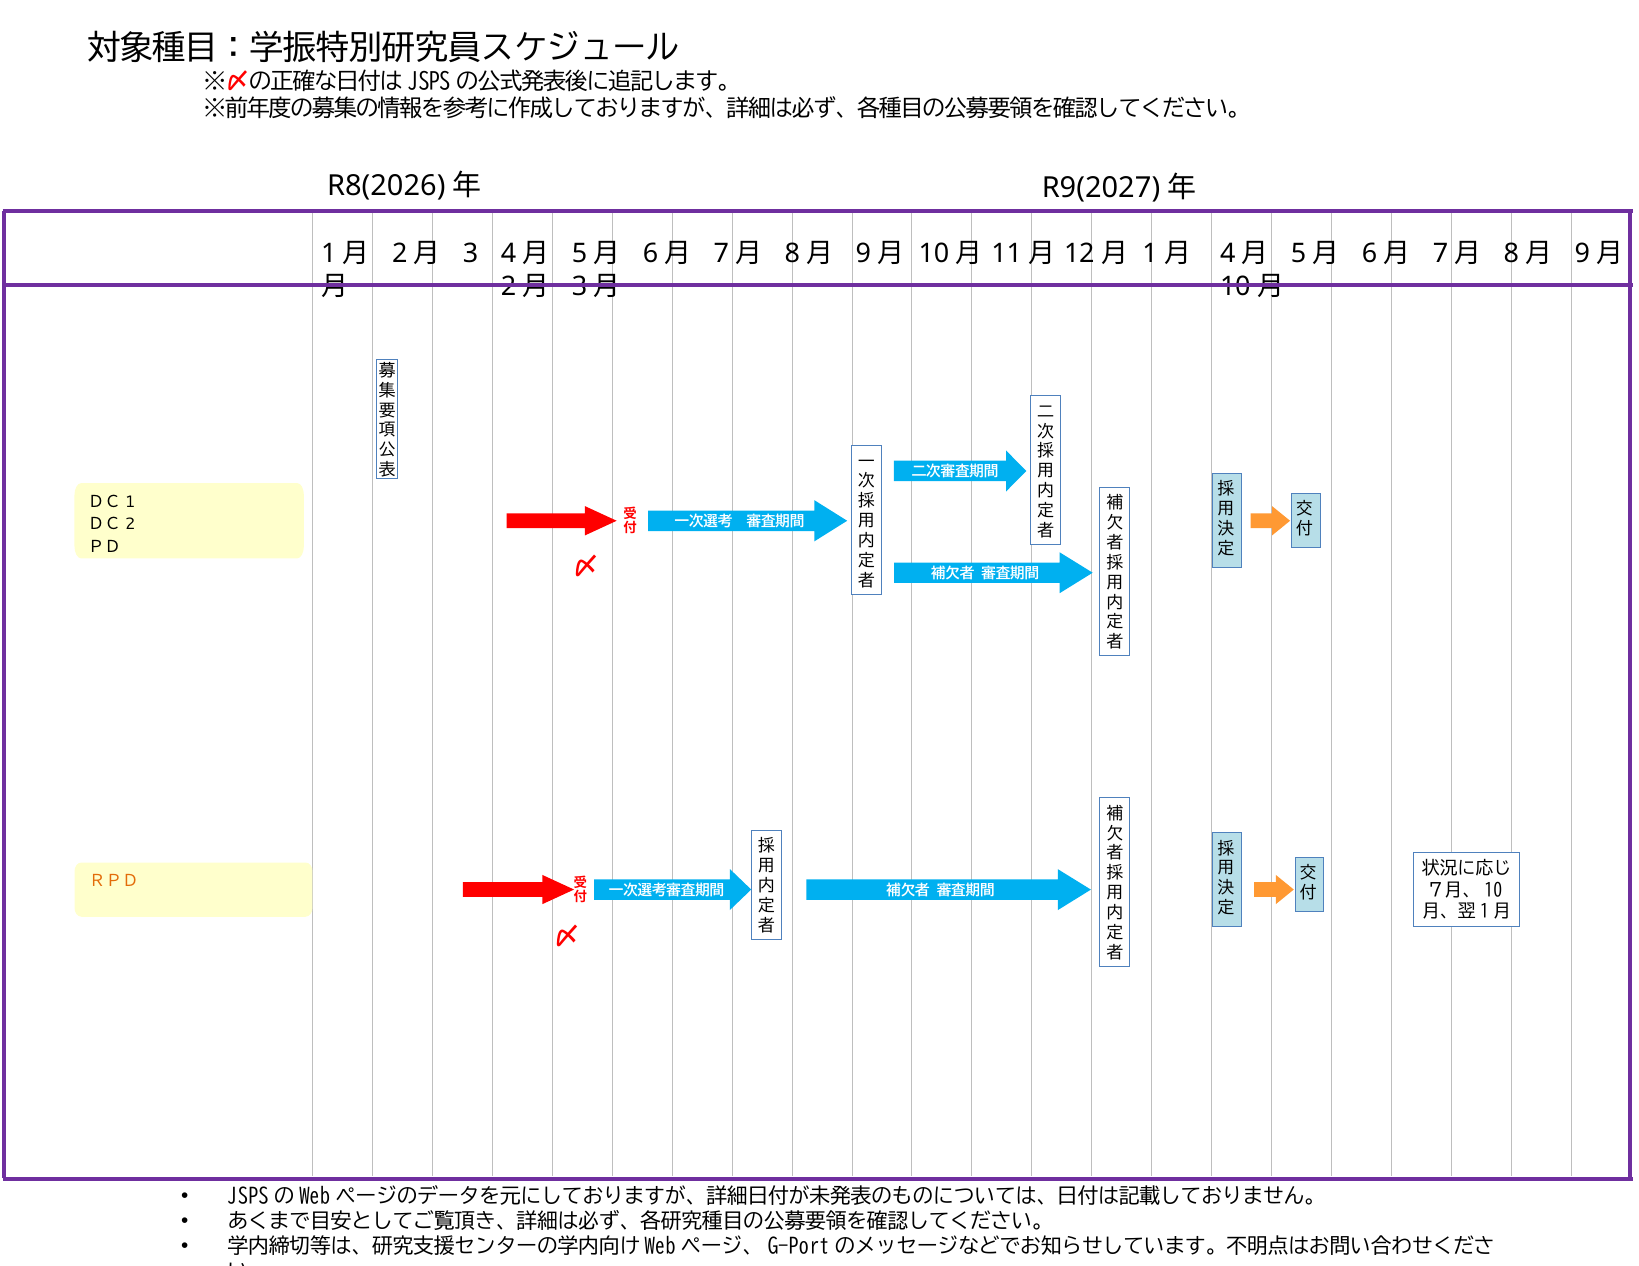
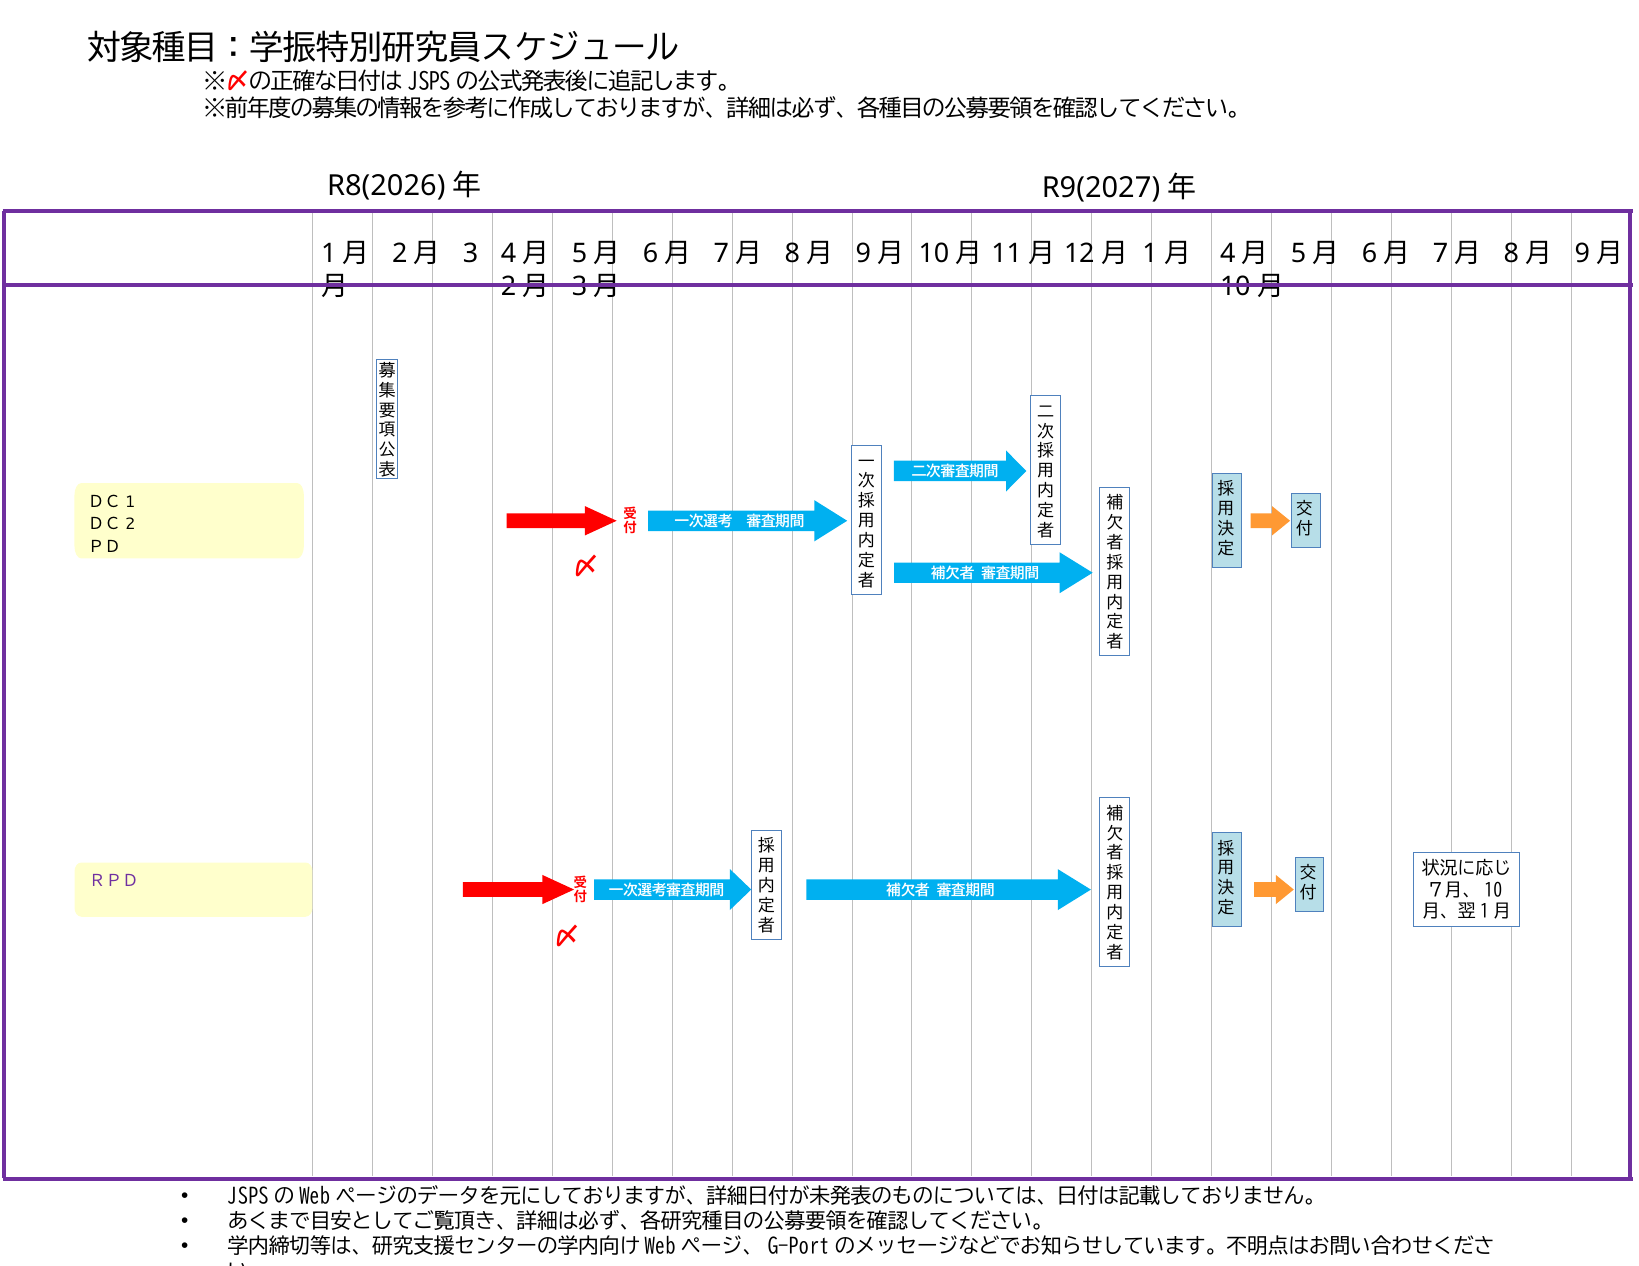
ＲＰＤ colour: orange -> purple (114, 882)
